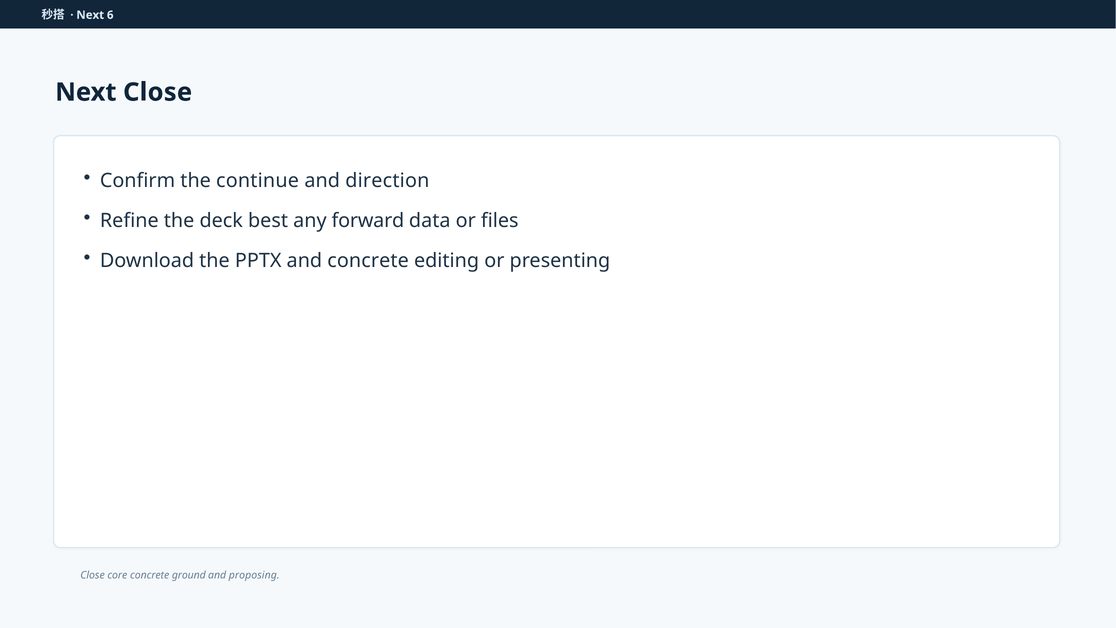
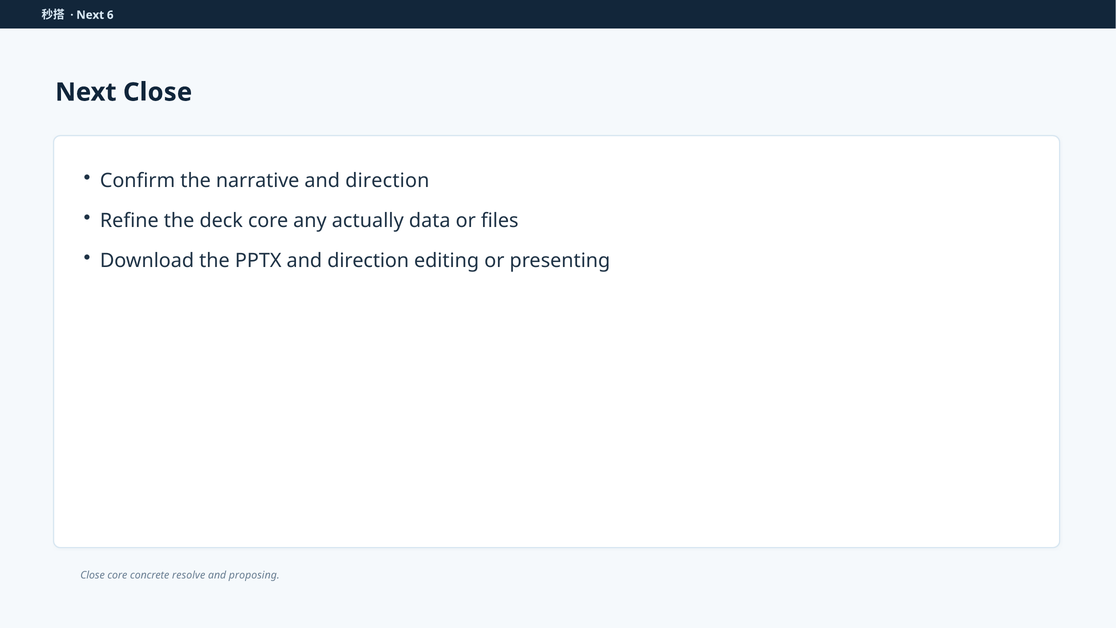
continue: continue -> narrative (258, 181)
deck best: best -> core (268, 221)
forward: forward -> actually (368, 221)
PPTX and concrete: concrete -> direction (368, 261)
ground: ground -> resolve (189, 575)
